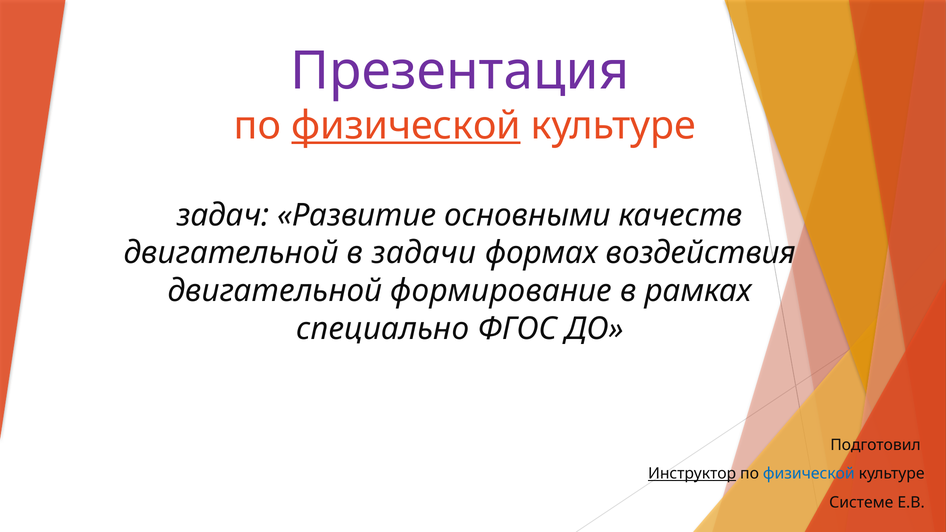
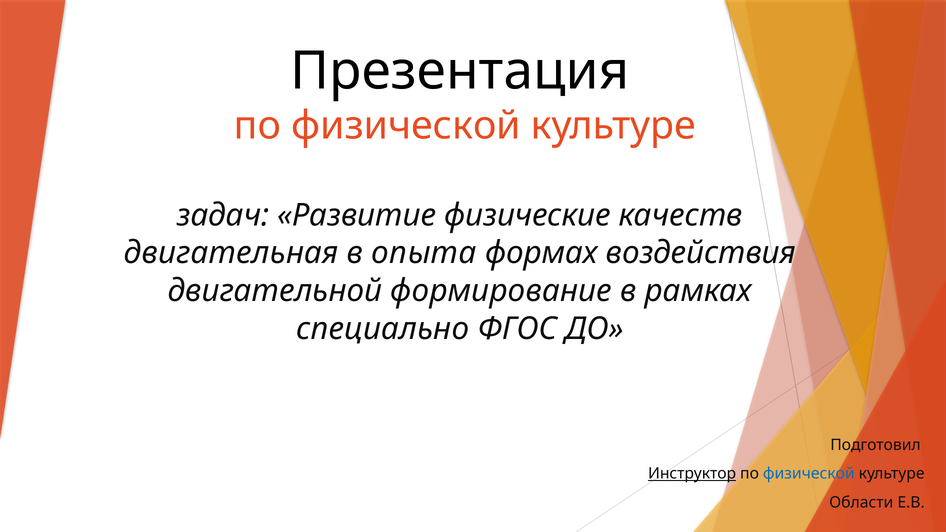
Презентация colour: purple -> black (460, 71)
физической underline: present -> none (406, 126)
основными: основными -> физические (528, 215)
двигательной: двигательной -> двигательная (231, 253)
задачи: задачи -> опыта (424, 253)
Системе: Системе -> Области (861, 503)
